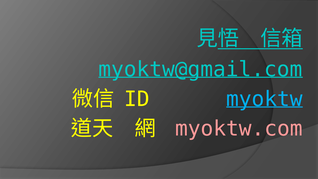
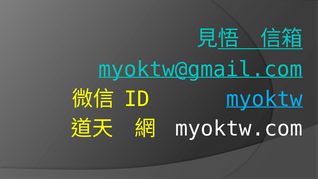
myoktw.com colour: pink -> white (239, 129)
